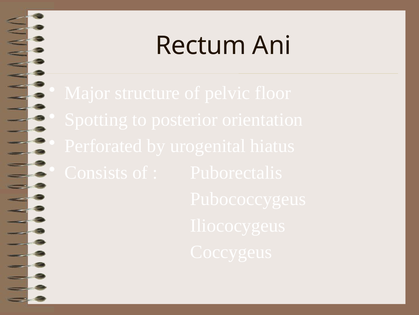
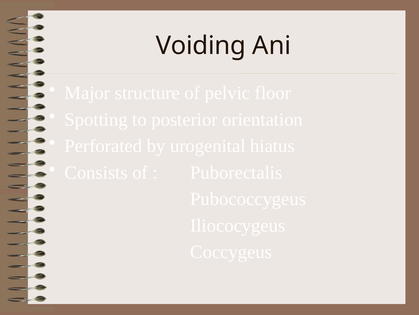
Rectum: Rectum -> Voiding (201, 45)
